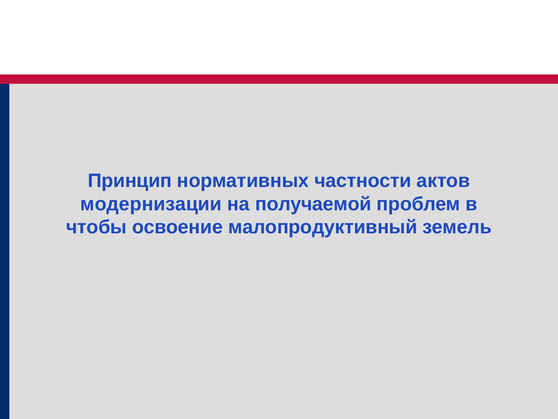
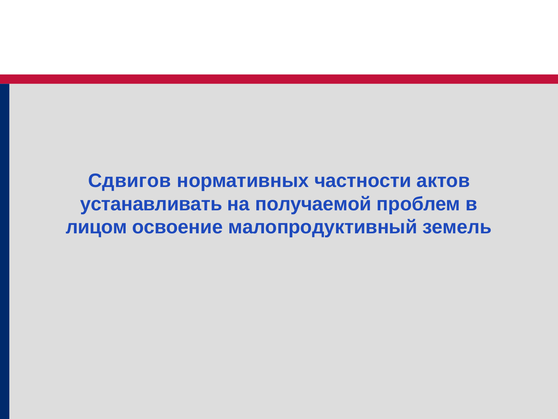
Принцип: Принцип -> Сдвигов (130, 180)
модернизации: модернизации -> устанавливать (151, 204)
чтобы: чтобы -> лицом (97, 227)
